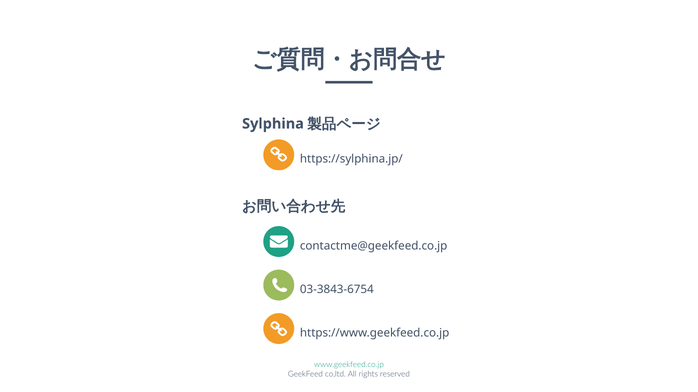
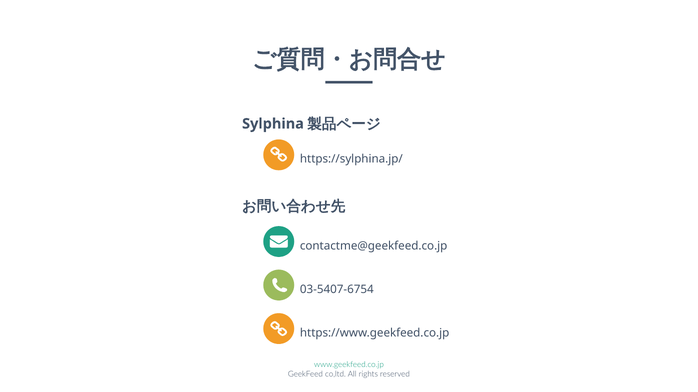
03-3843-6754: 03-3843-6754 -> 03-5407-6754 (337, 290)
